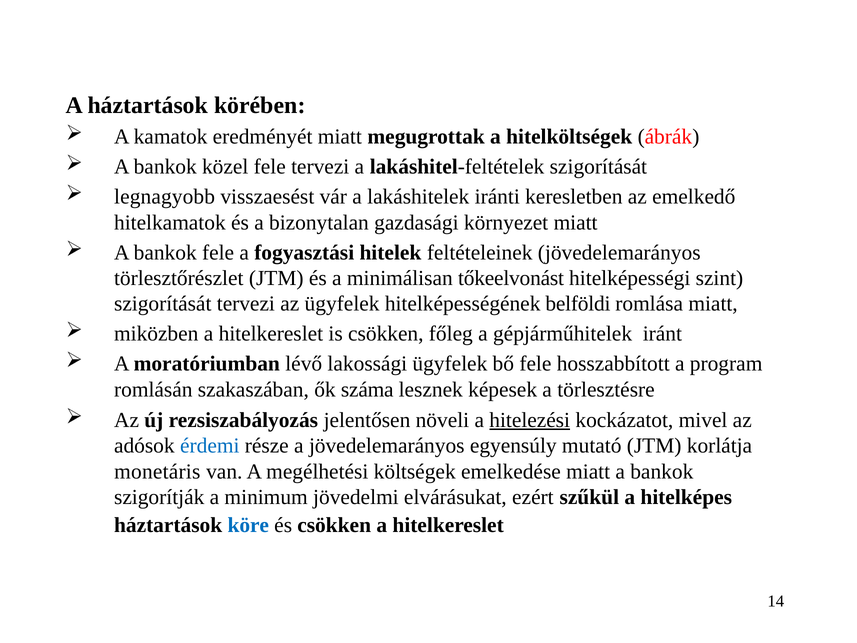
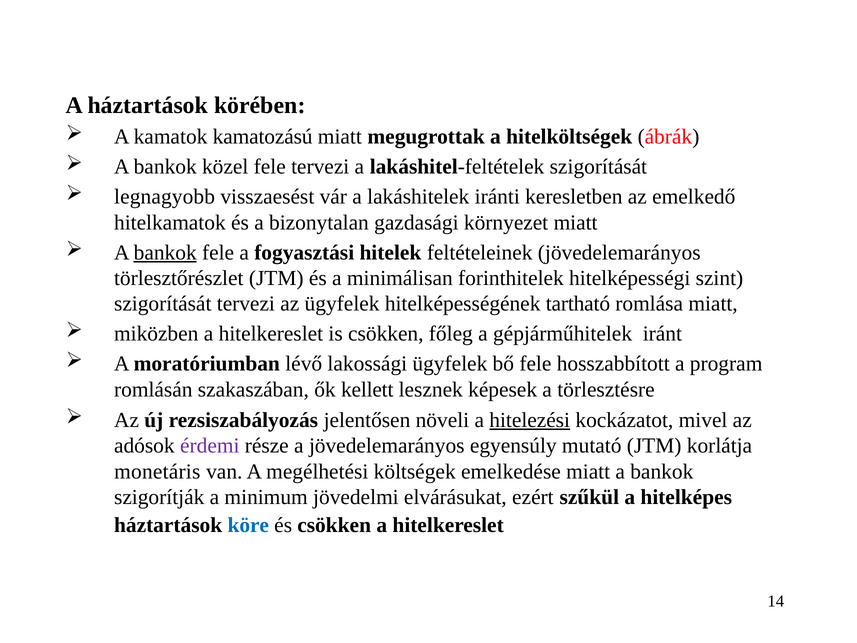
eredményét: eredményét -> kamatozású (263, 137)
bankok underline: none -> present (165, 252)
tőkeelvonást: tőkeelvonást -> forinthitelek (511, 278)
belföldi: belföldi -> tartható (578, 304)
száma: száma -> kellett (367, 389)
érdemi colour: blue -> purple (210, 446)
